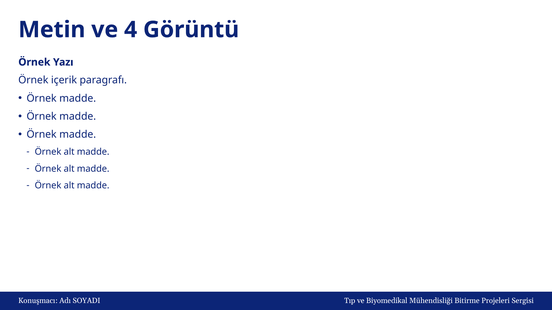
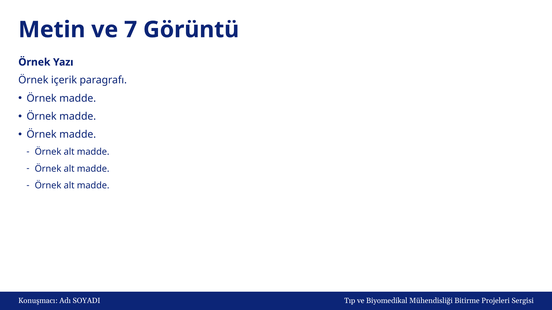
4: 4 -> 7 (131, 30)
